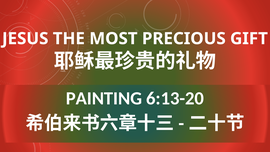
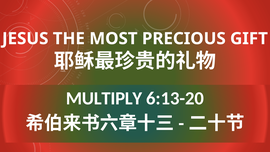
PAINTING: PAINTING -> MULTIPLY (104, 98)
